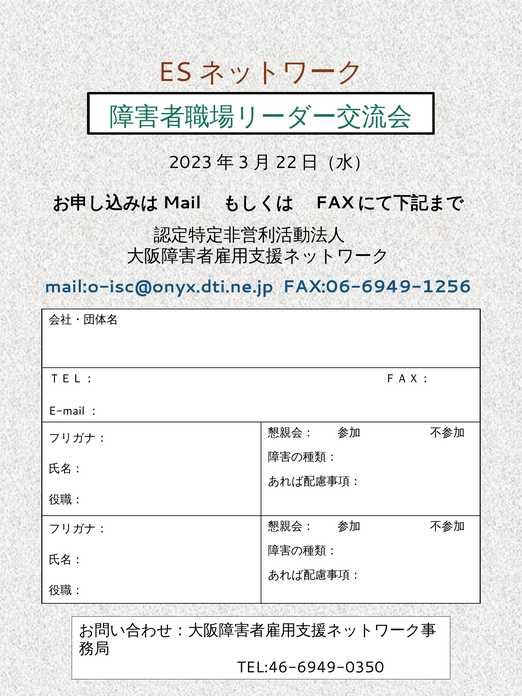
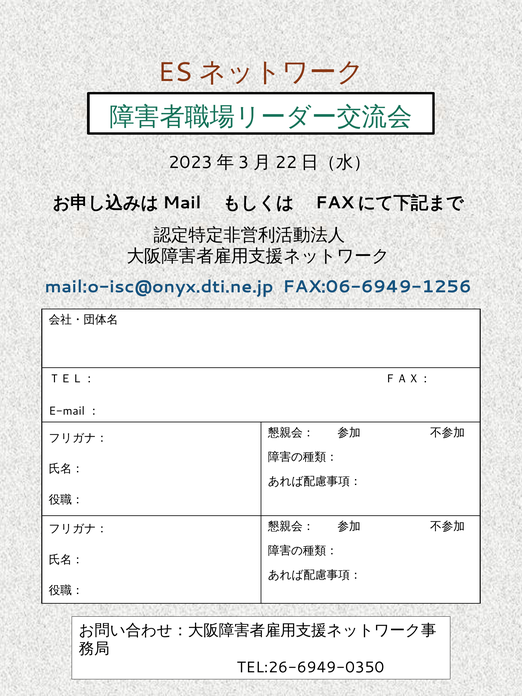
TEL:46-6949-0350: TEL:46-6949-0350 -> TEL:26-6949-0350 (310, 667)
